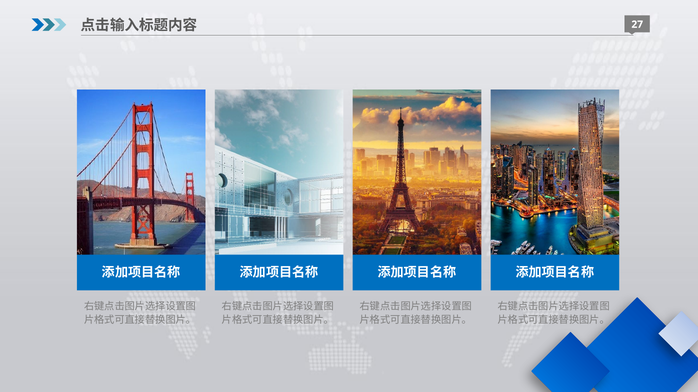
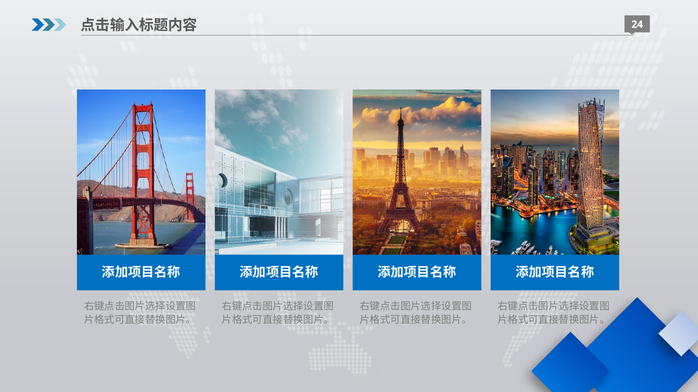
27: 27 -> 24 (637, 24)
